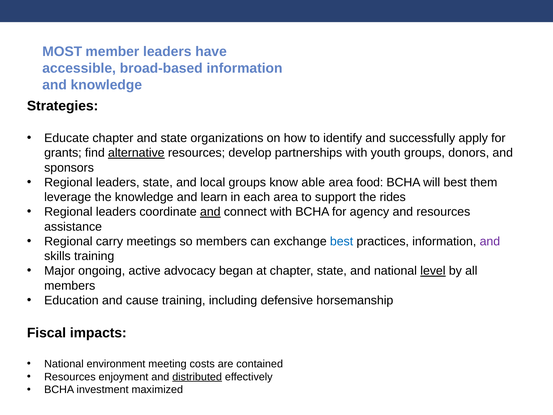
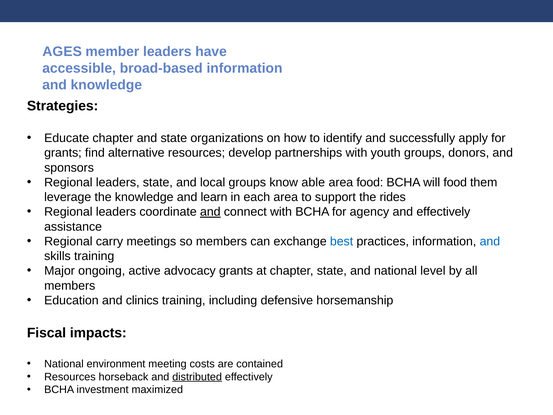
MOST: MOST -> AGES (62, 52)
alternative underline: present -> none (136, 153)
will best: best -> food (455, 182)
and resources: resources -> effectively (443, 212)
and colour: purple -> blue (490, 241)
advocacy began: began -> grants (236, 271)
level underline: present -> none (433, 271)
cause: cause -> clinics (142, 300)
enjoyment: enjoyment -> horseback (123, 377)
